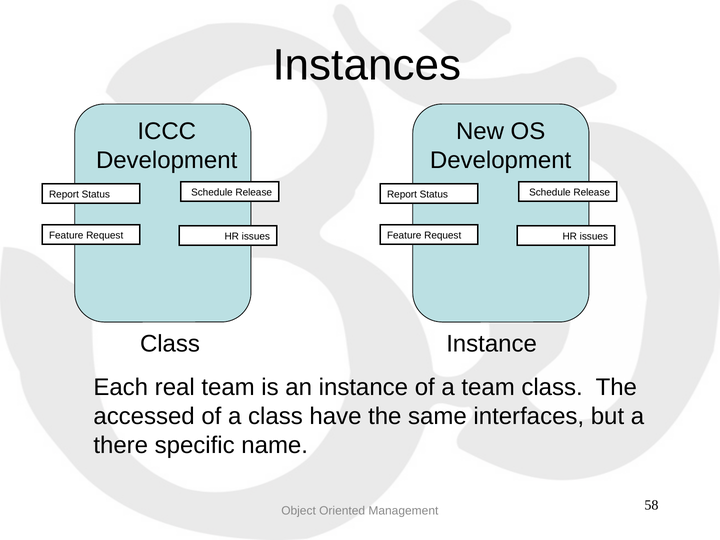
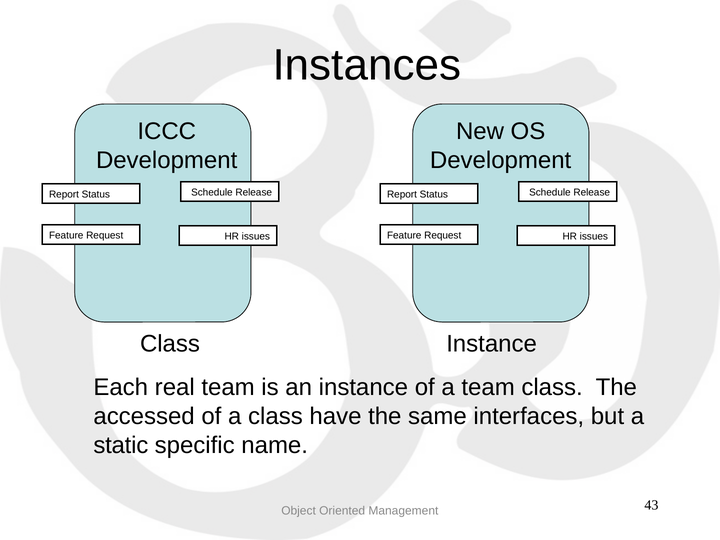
there: there -> static (121, 445)
58: 58 -> 43 (651, 505)
